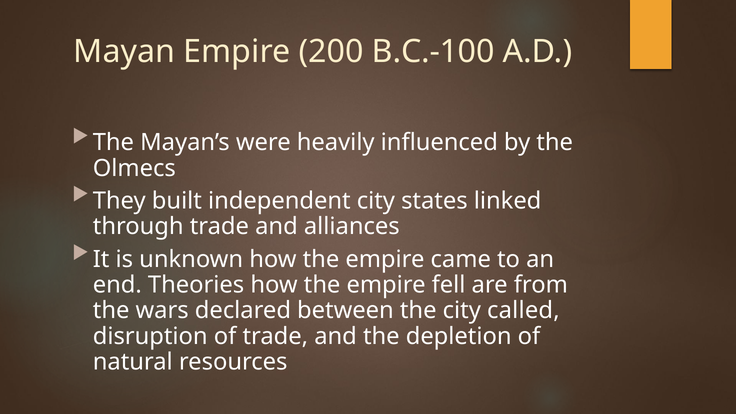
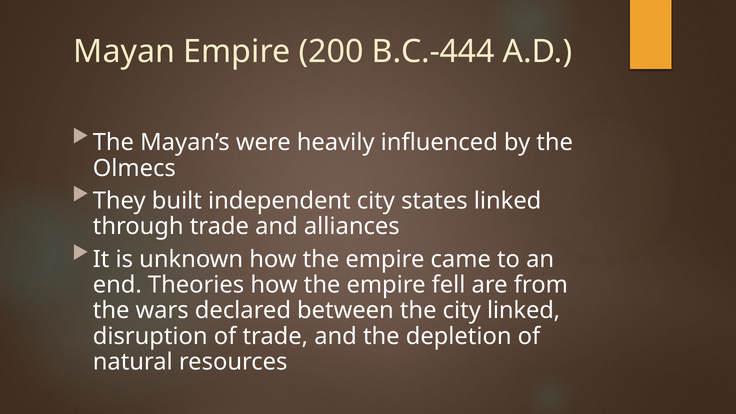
B.C.-100: B.C.-100 -> B.C.-444 (433, 52)
city called: called -> linked (524, 311)
